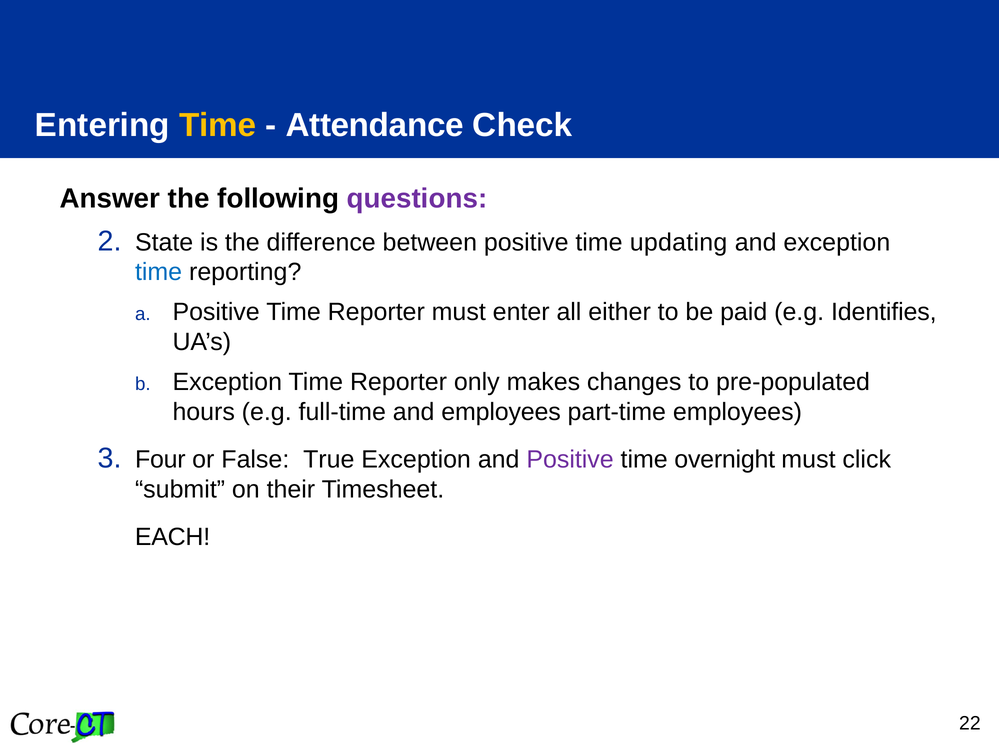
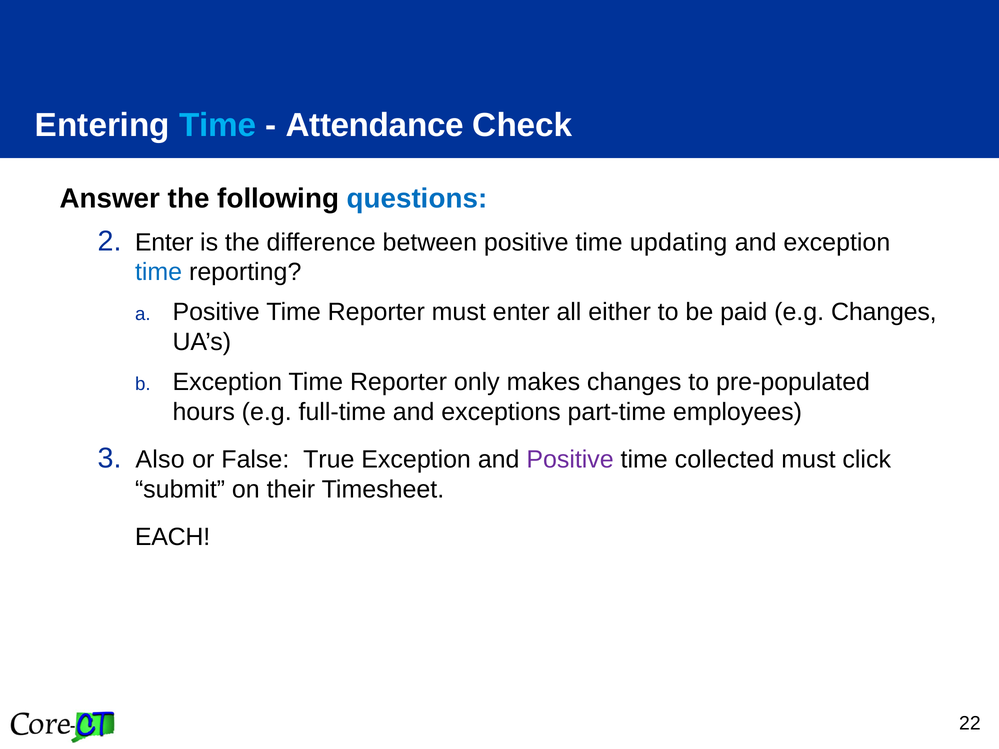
Time colour: yellow -> light blue (218, 126)
questions colour: purple -> blue (417, 198)
State: State -> Enter (164, 242)
e.g Identifies: Identifies -> Changes (884, 312)
and employees: employees -> exceptions (501, 412)
Four: Four -> Also (160, 460)
overnight: overnight -> collected (725, 460)
